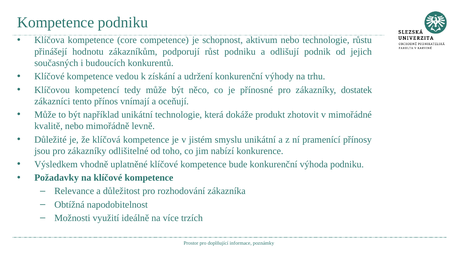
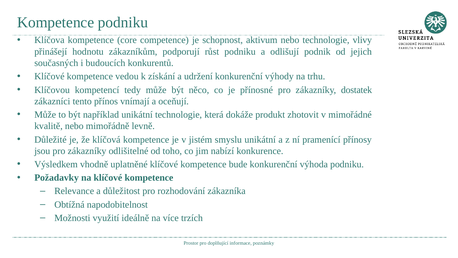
růstu: růstu -> vlivy (362, 40)
